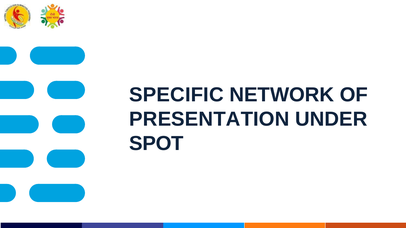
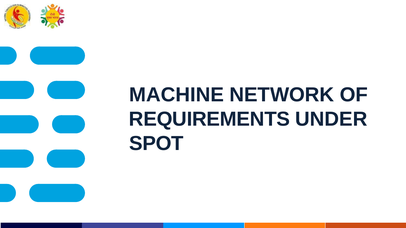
SPECIFIC: SPECIFIC -> MACHINE (177, 95)
PRESENTATION: PRESENTATION -> REQUIREMENTS (210, 119)
